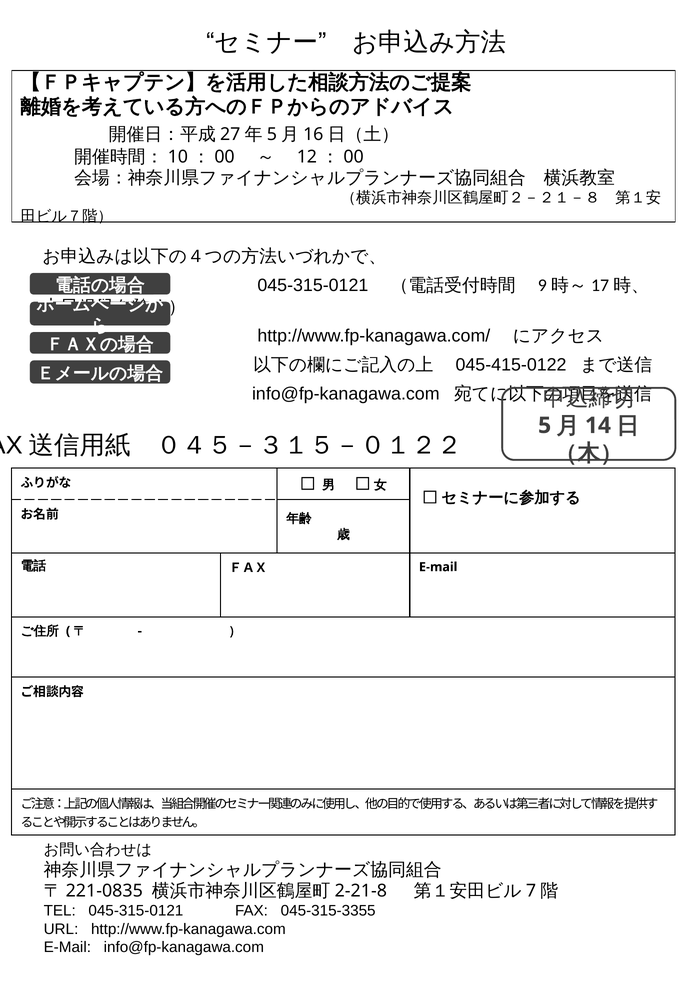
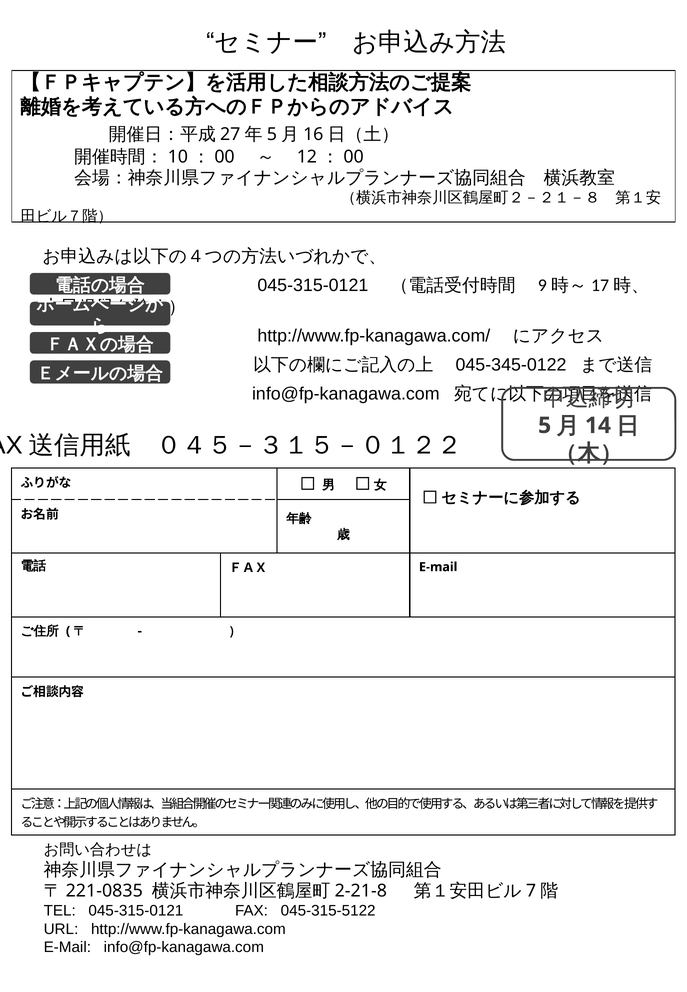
045-415-0122: 045-415-0122 -> 045-345-0122 (511, 365)
045-315-3355: 045-315-3355 -> 045-315-5122 (328, 911)
